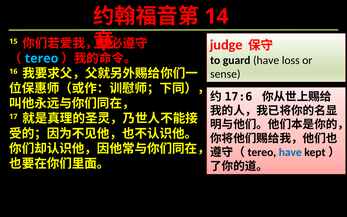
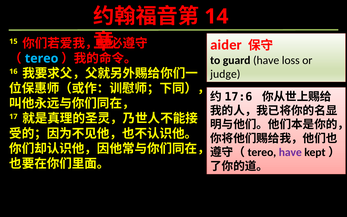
judge: judge -> aider (226, 45)
sense: sense -> judge (225, 74)
have colour: blue -> purple (290, 152)
